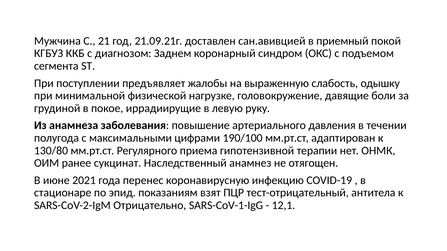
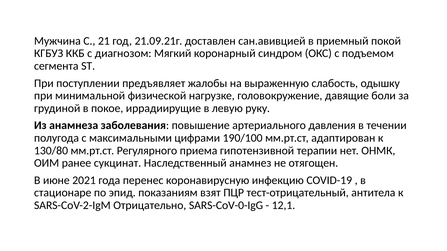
Заднем: Заднем -> Мягкий (173, 54)
SARS-CoV-1-IgG: SARS-CoV-1-IgG -> SARS-CoV-0-IgG (226, 206)
